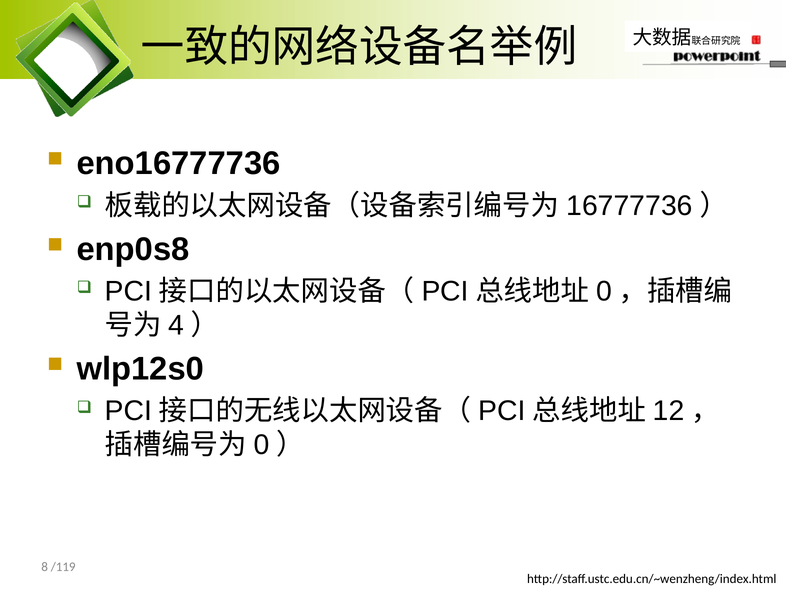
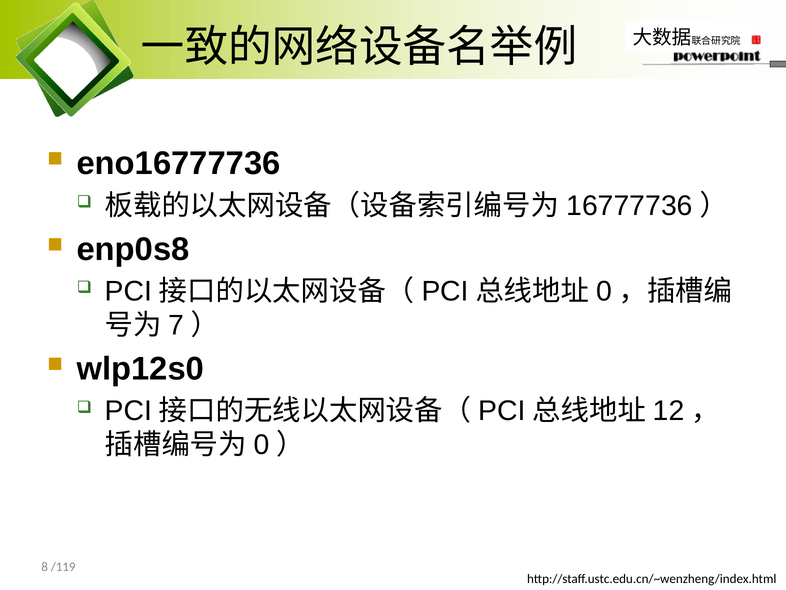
4: 4 -> 7 (176, 325)
